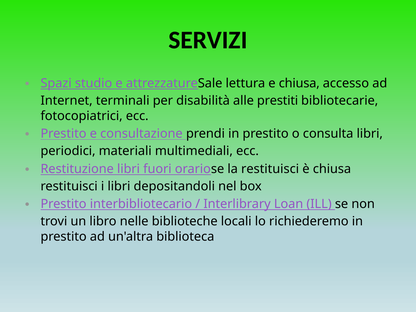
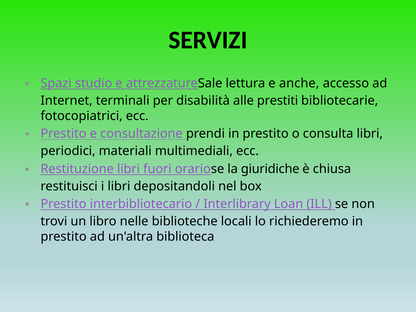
e chiusa: chiusa -> anche (299, 83)
la restituisci: restituisci -> giuridiche (270, 169)
